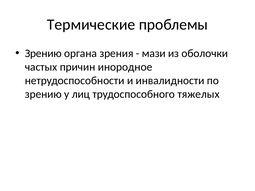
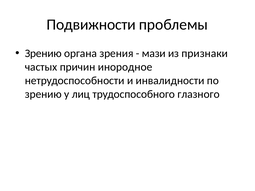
Термические: Термические -> Подвижности (91, 25)
оболочки: оболочки -> признаки (205, 53)
тяжелых: тяжелых -> глазного (199, 94)
